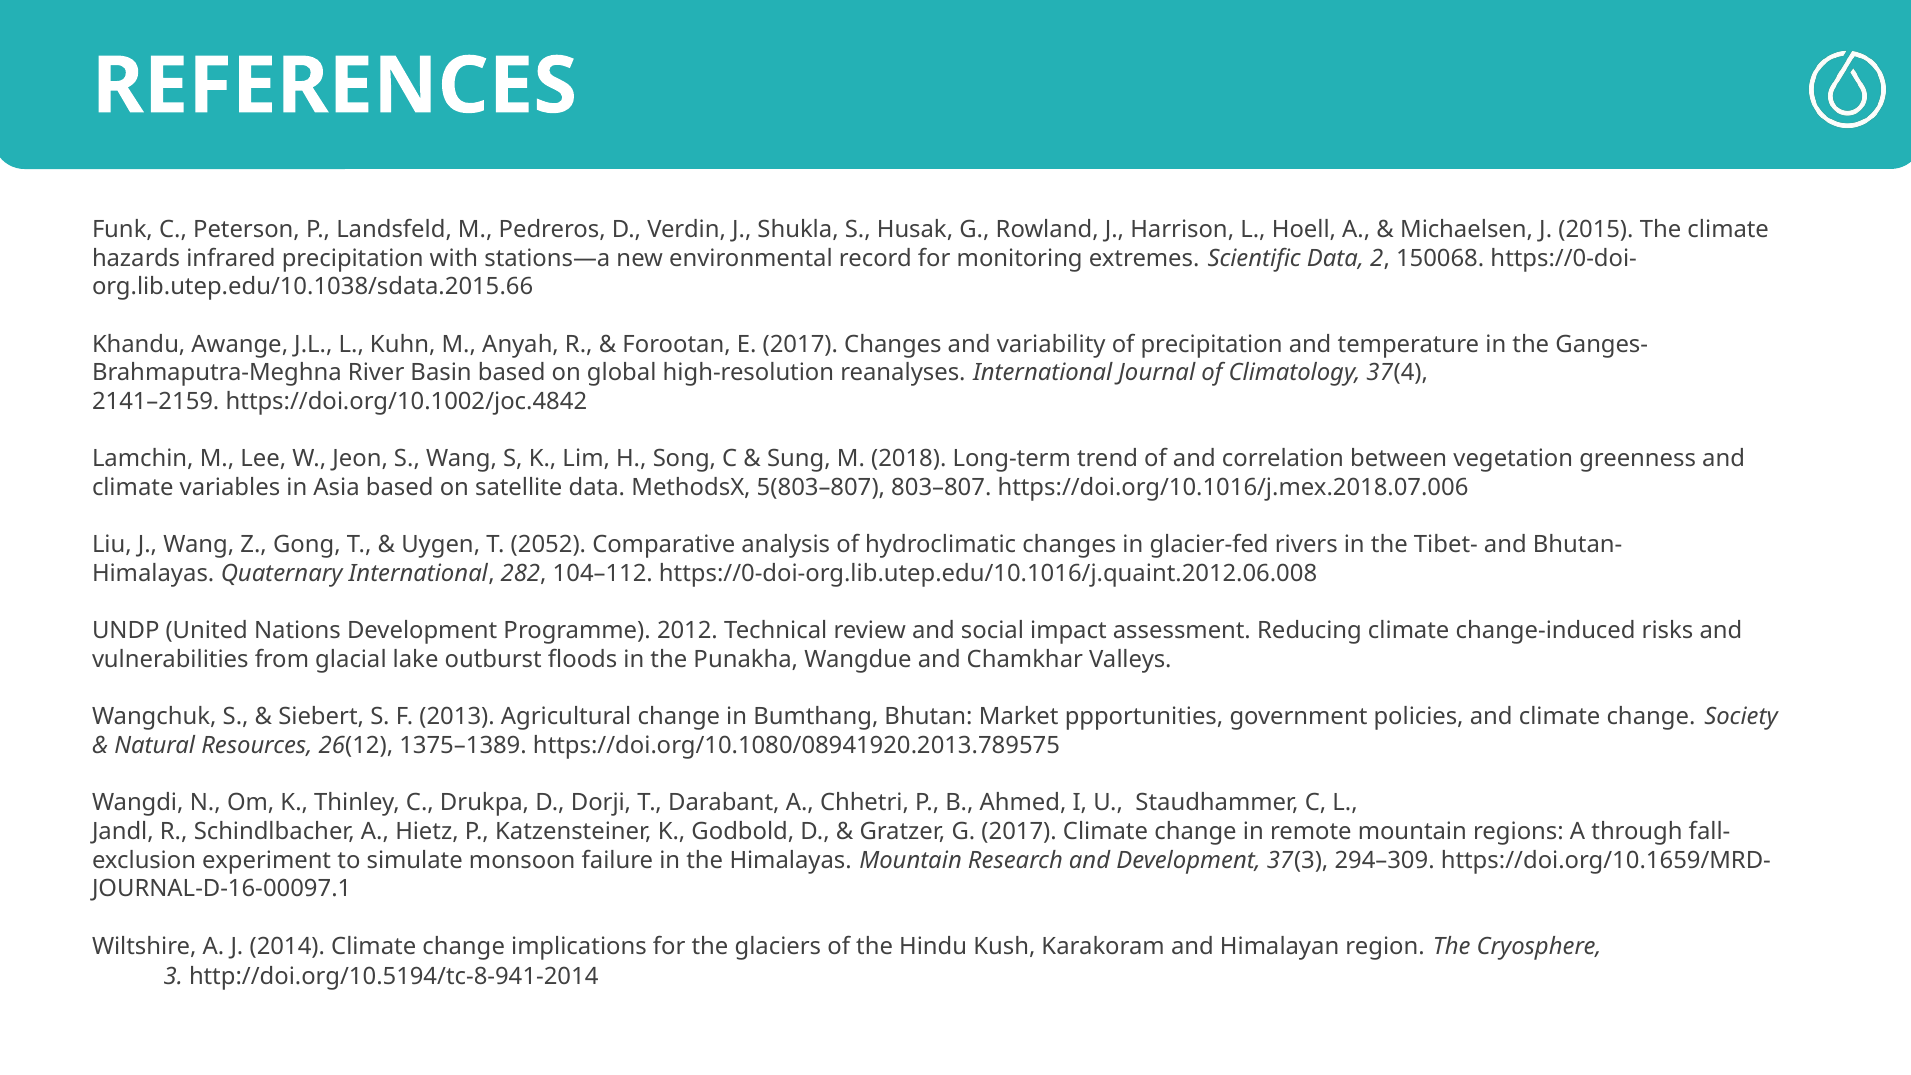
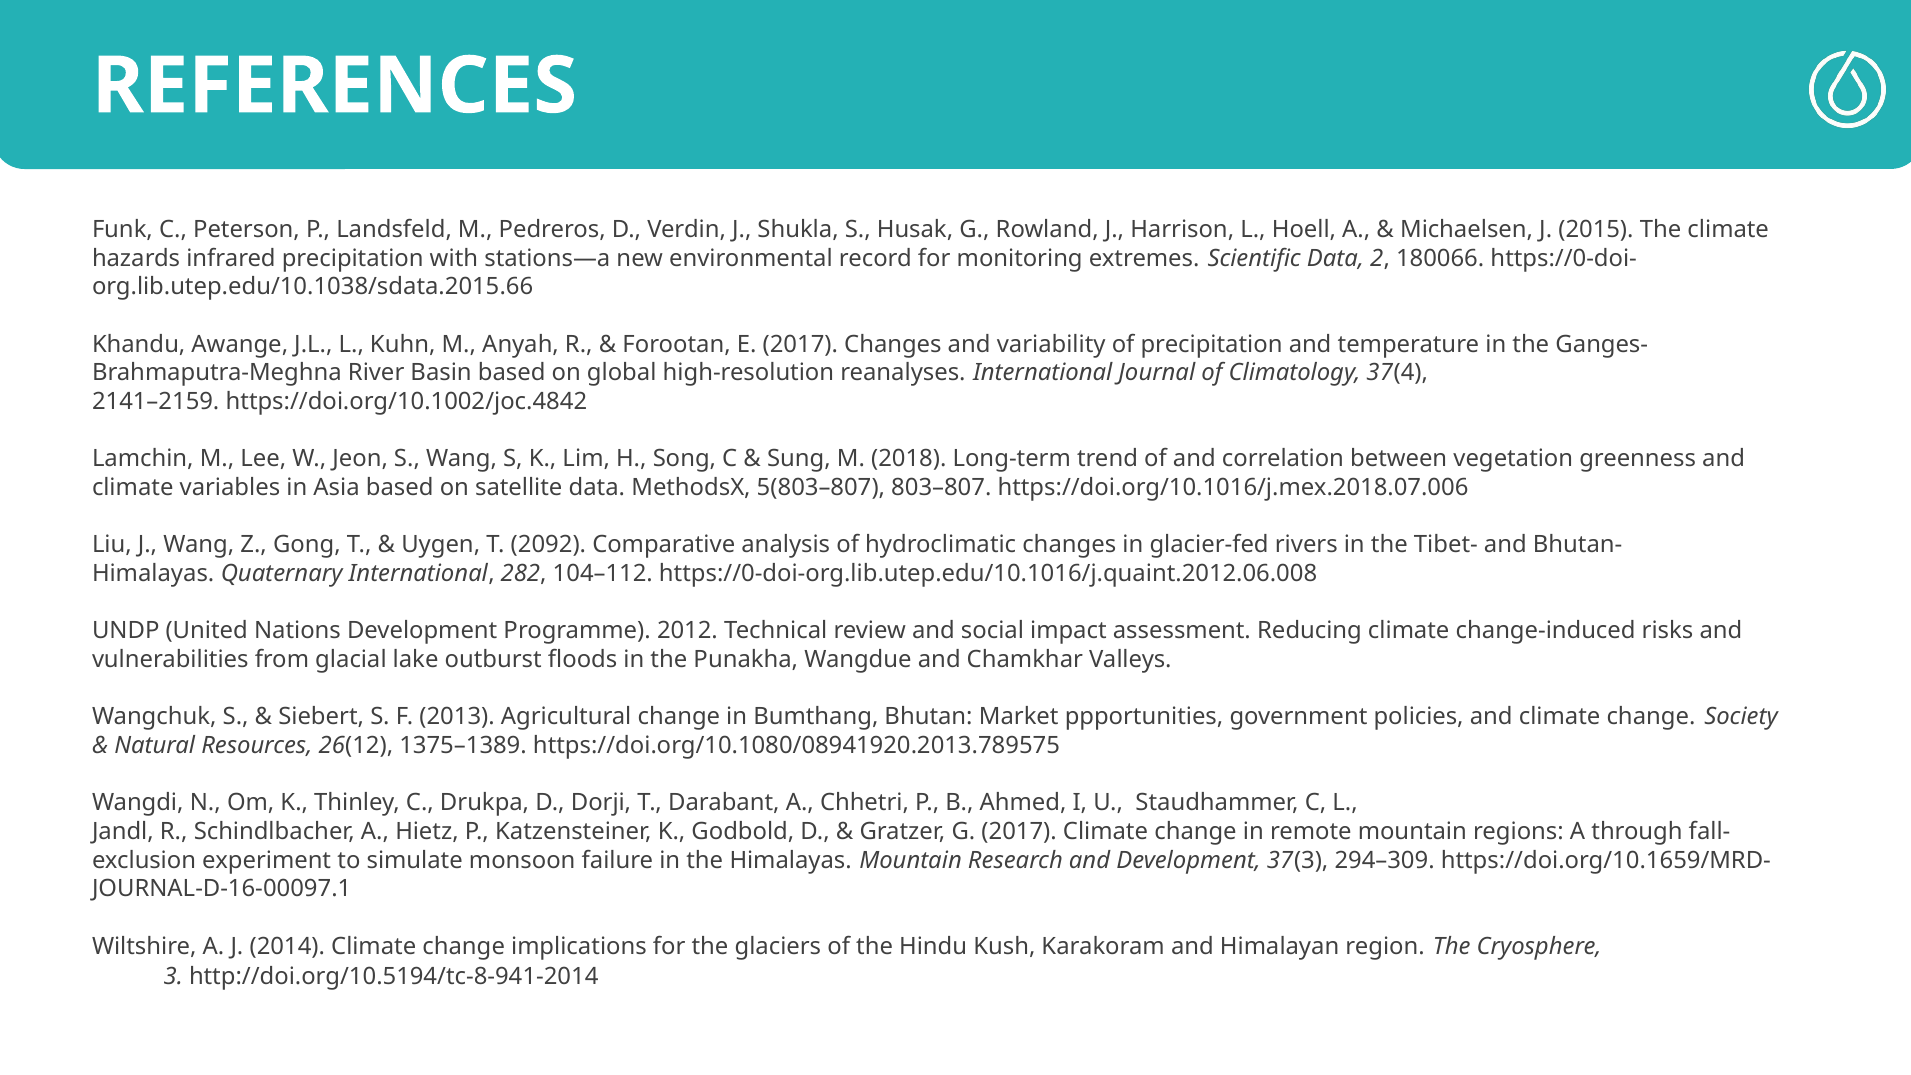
150068: 150068 -> 180066 (1440, 258)
2052: 2052 -> 2092 (548, 545)
